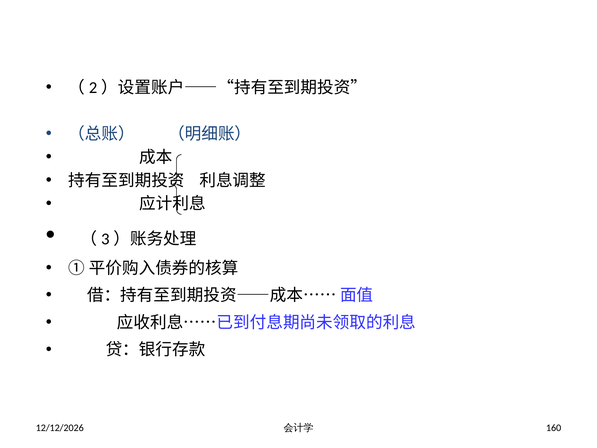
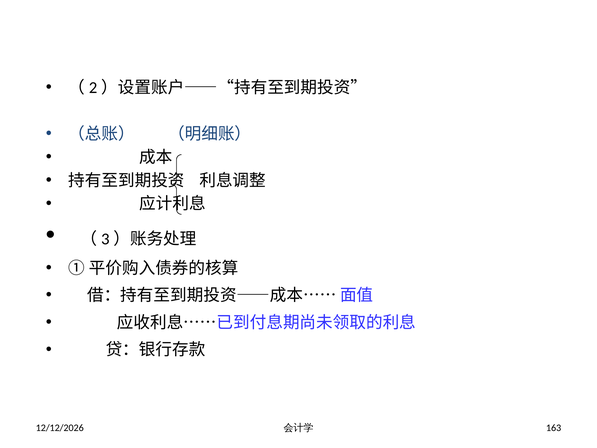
160: 160 -> 163 (554, 427)
